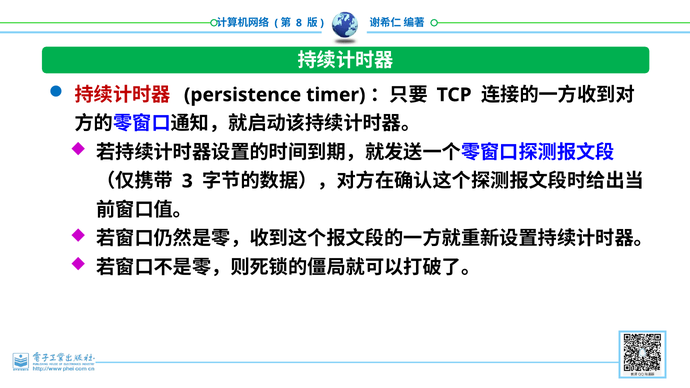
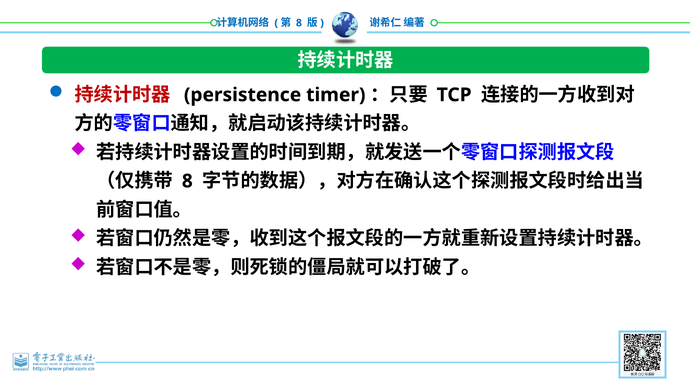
3: 3 -> 8 (187, 181)
